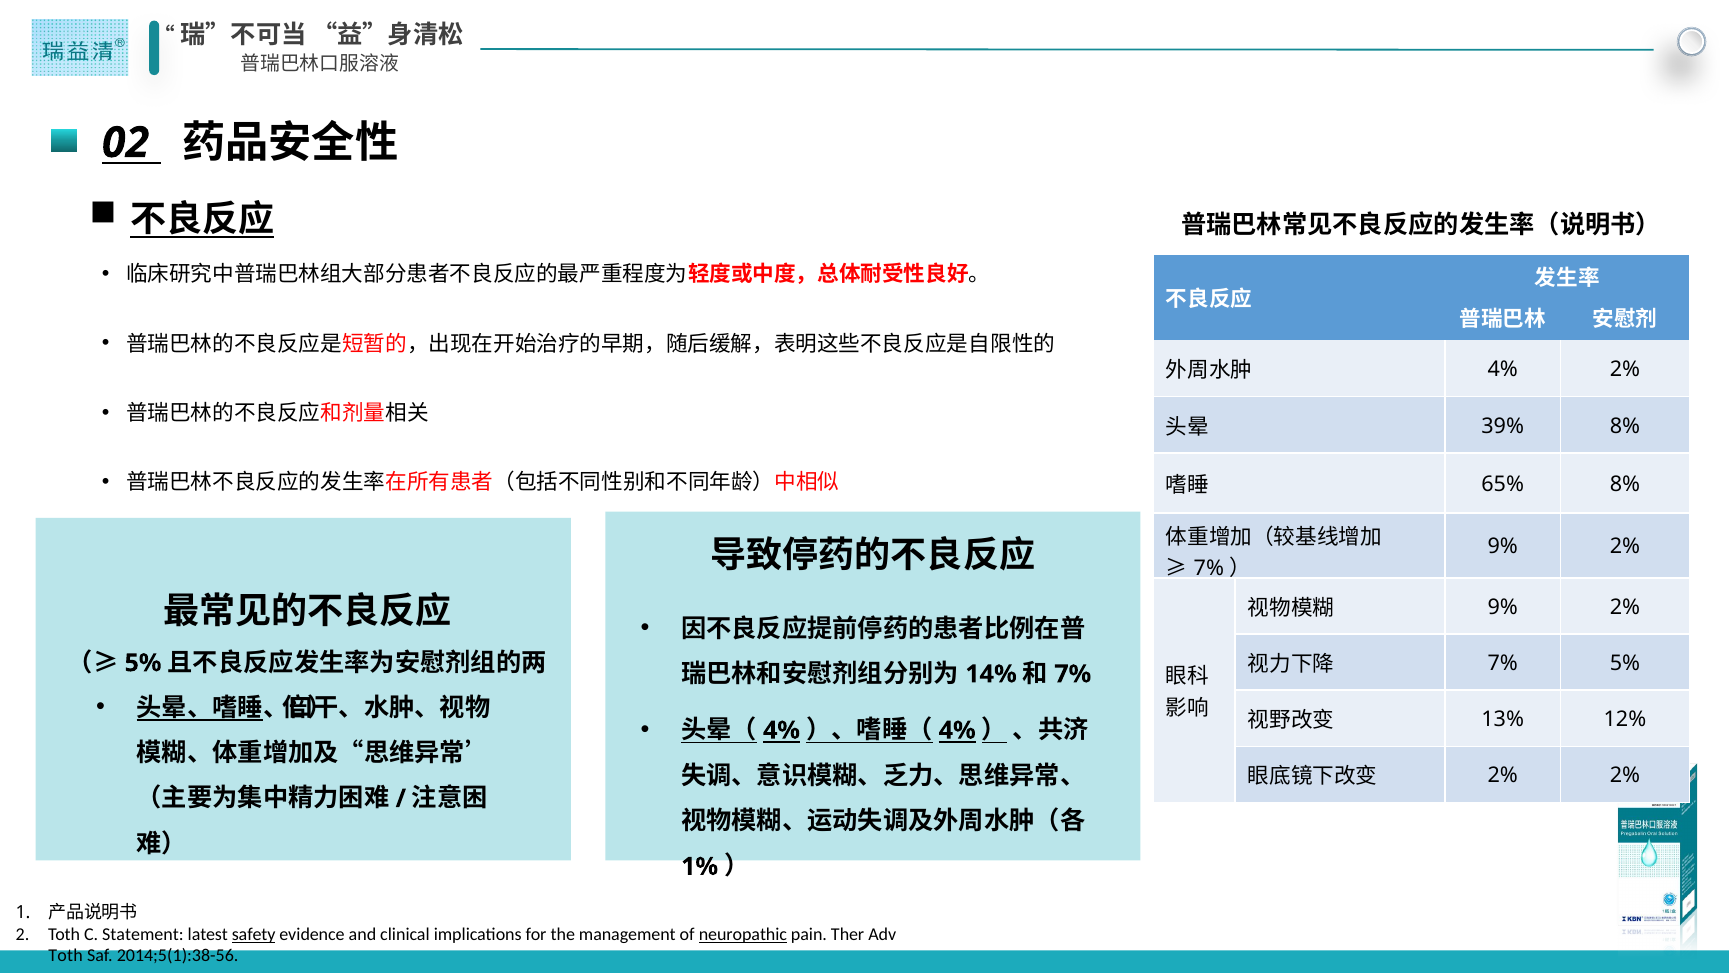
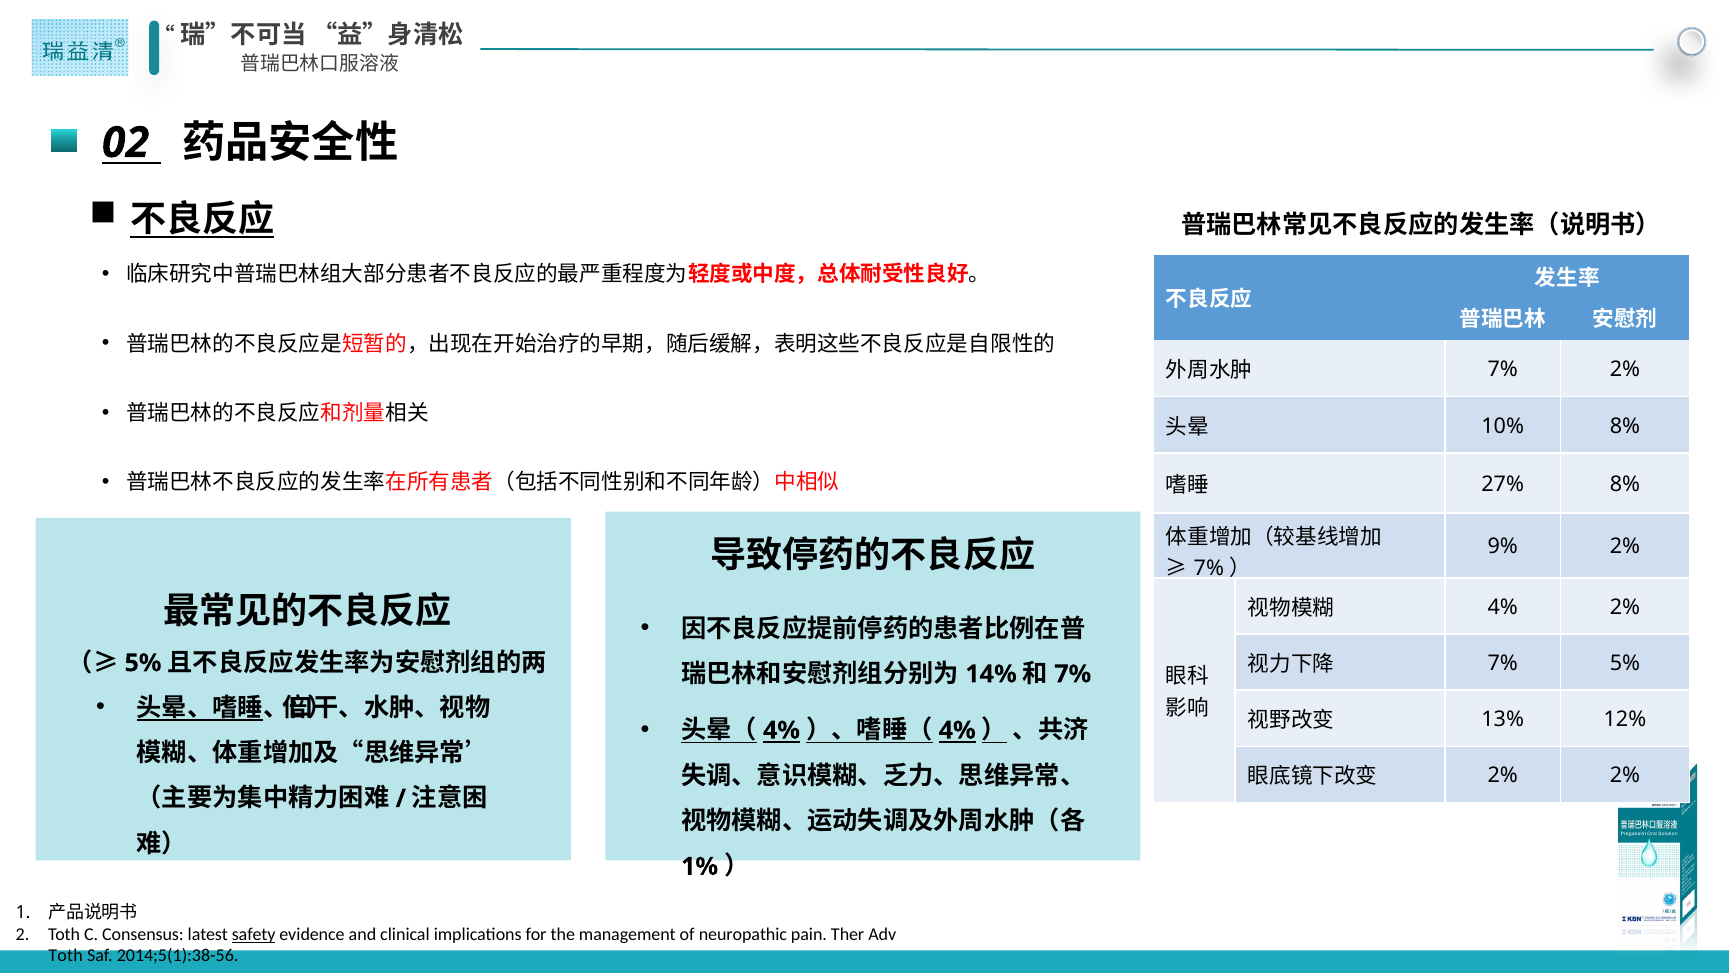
4%: 4% -> 7% (1503, 370)
39%: 39% -> 10% (1503, 426)
65%: 65% -> 27% (1503, 484)
9%: 9% -> 4% (1503, 607)
Statement: Statement -> Consensus (143, 934)
neuropathic underline: present -> none (743, 934)
